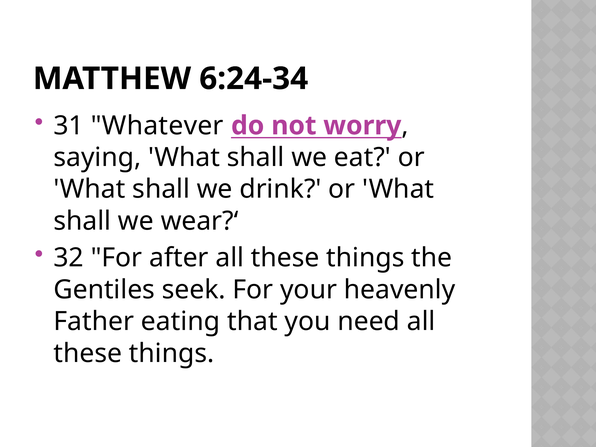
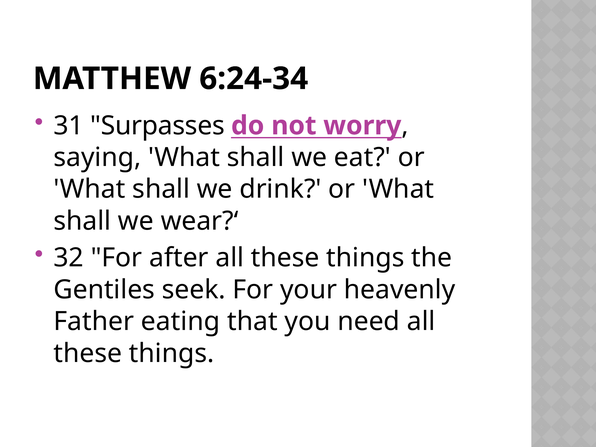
Whatever: Whatever -> Surpasses (157, 126)
